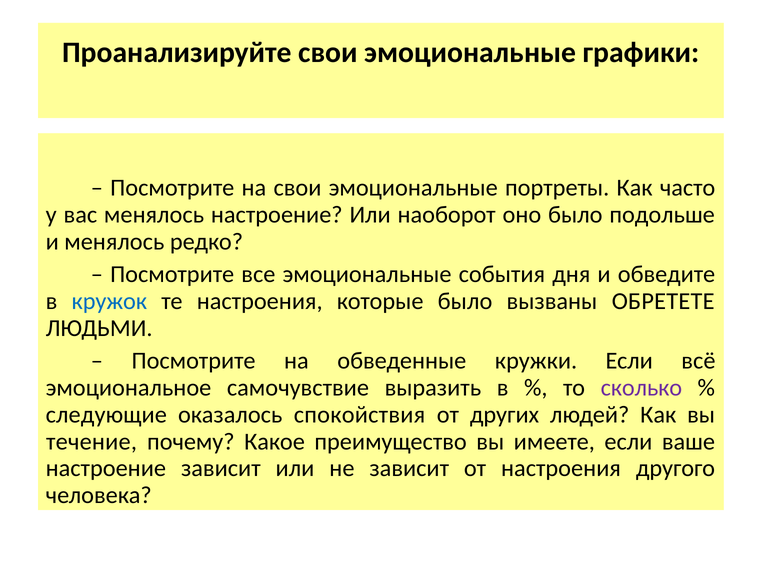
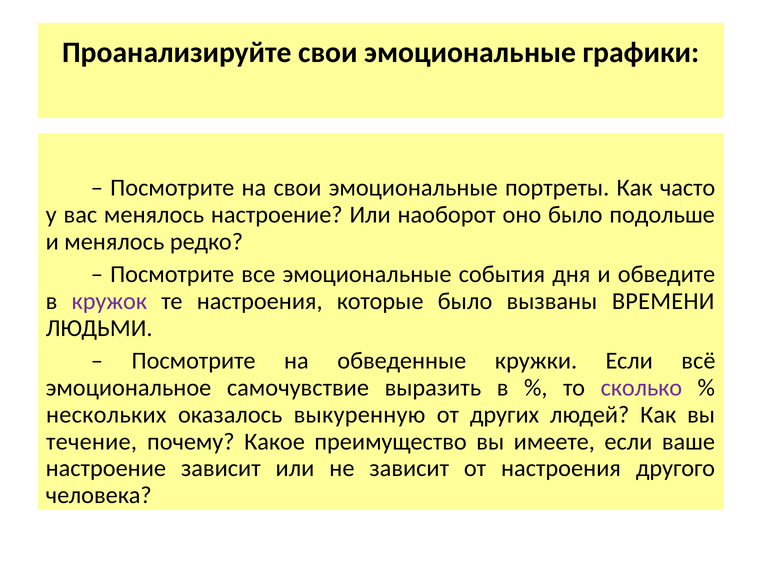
кружок colour: blue -> purple (109, 302)
ОБРЕТЕТЕ: ОБРЕТЕТЕ -> ВРЕМЕНИ (663, 302)
следующие: следующие -> нескольких (106, 415)
спокойствия: спокойствия -> выкуренную (360, 415)
